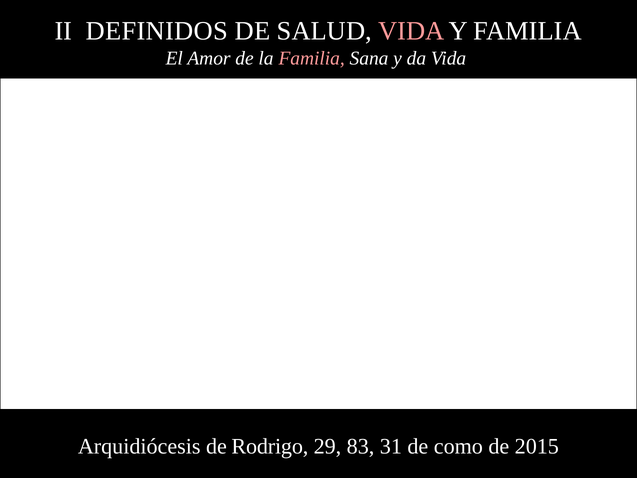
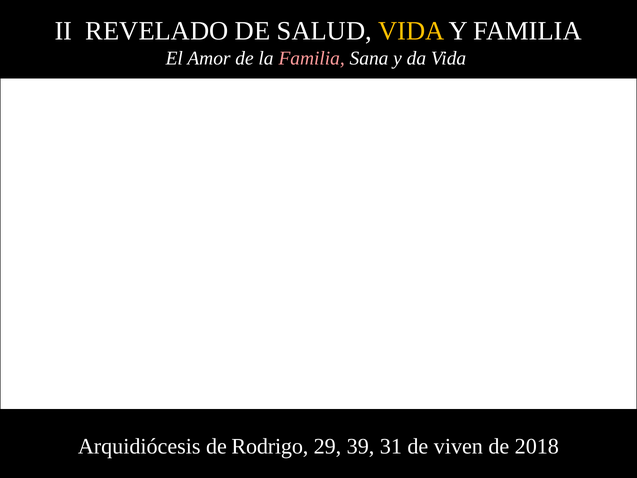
DEFINIDOS: DEFINIDOS -> REVELADO (157, 31)
VIDA colour: pink -> yellow (411, 31)
83: 83 -> 39 (361, 446)
como: como -> viven (458, 446)
2015: 2015 -> 2018 (537, 446)
